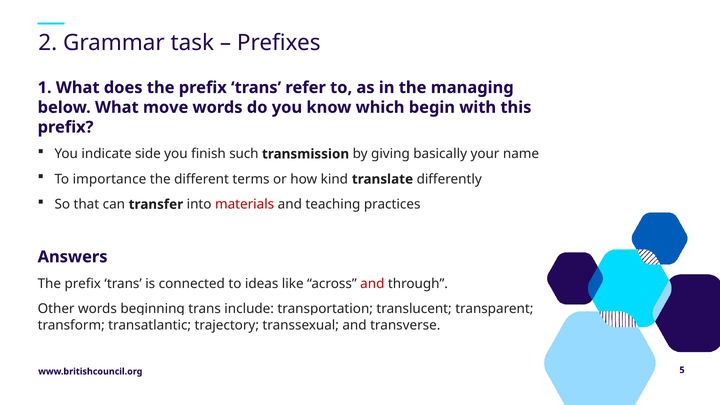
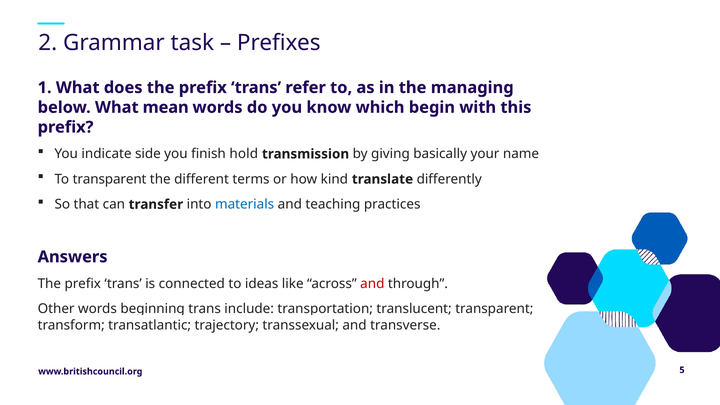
move: move -> mean (166, 107)
such: such -> hold (244, 154)
To importance: importance -> transparent (110, 179)
materials colour: red -> blue (245, 204)
